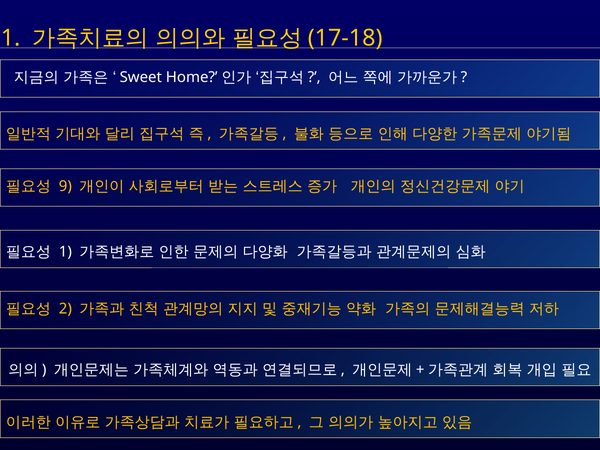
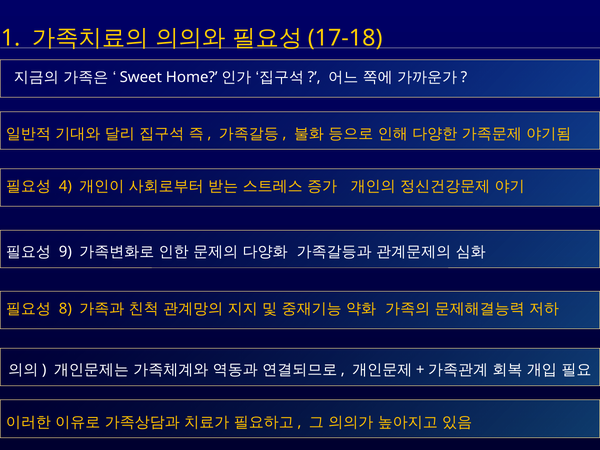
9: 9 -> 4 (65, 186)
1: 1 -> 9 (65, 252)
2: 2 -> 8 (65, 309)
